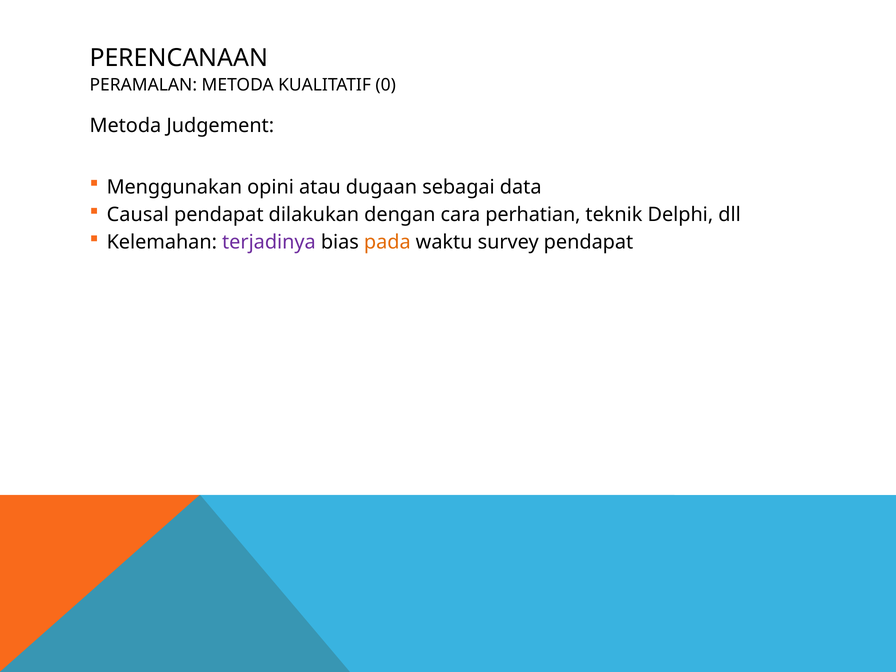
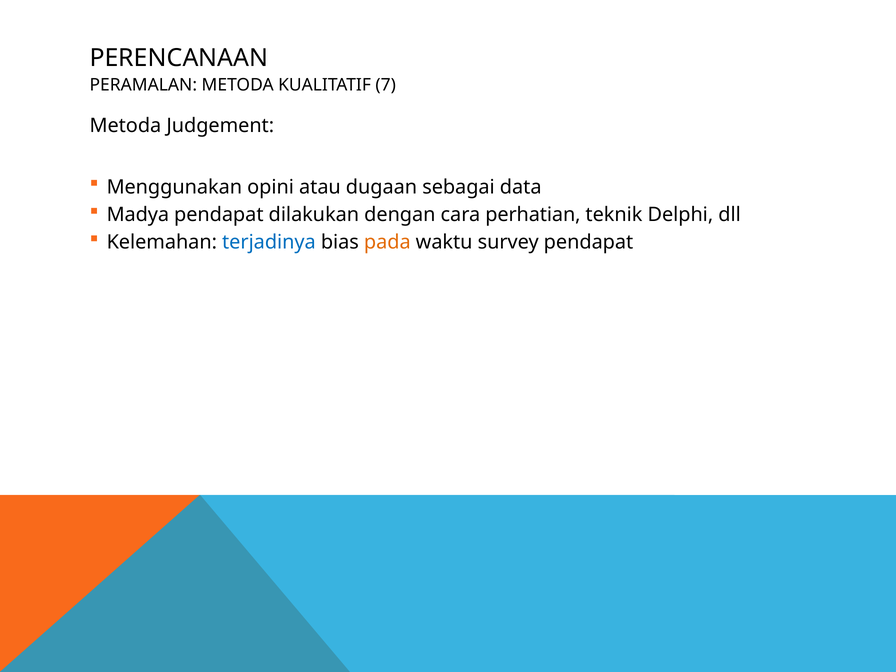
0: 0 -> 7 (386, 85)
Causal: Causal -> Madya (138, 215)
terjadinya colour: purple -> blue (269, 242)
